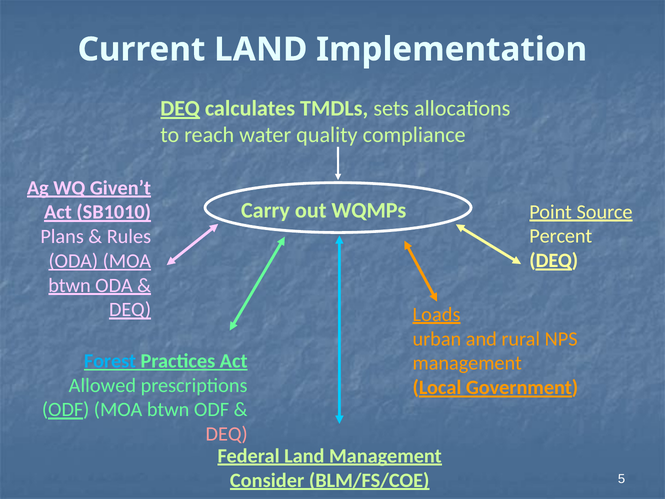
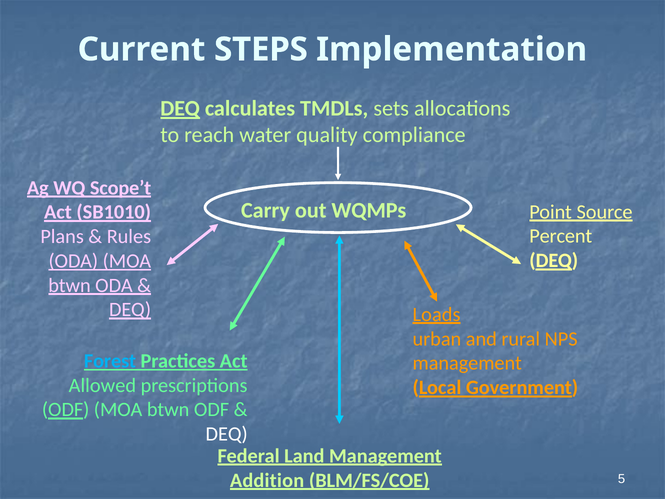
Current LAND: LAND -> STEPS (261, 49)
Given’t: Given’t -> Scope’t (121, 188)
DEQ colour: pink -> white (227, 434)
Consider: Consider -> Addition (267, 480)
